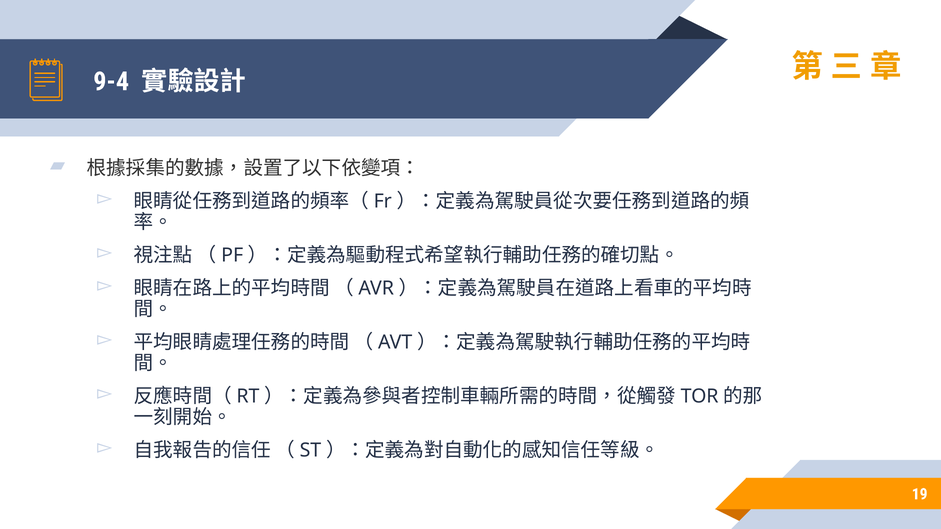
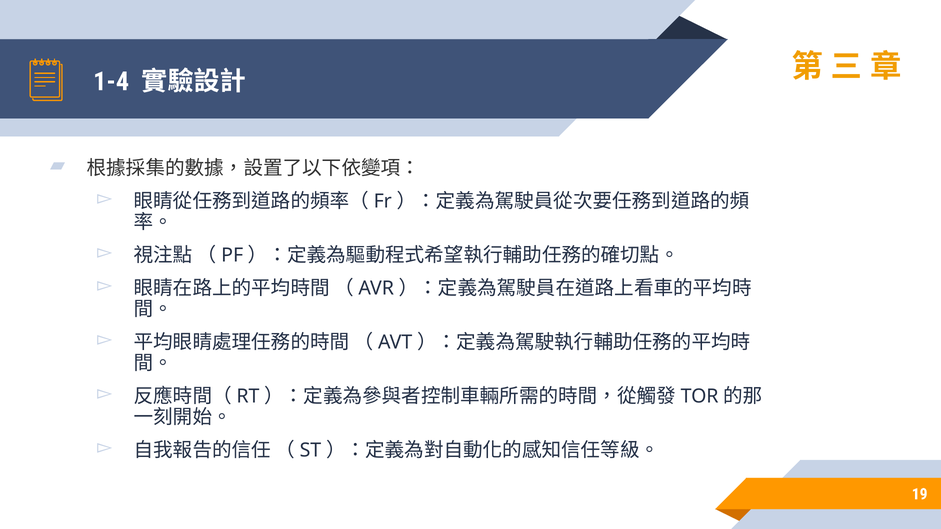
9-4: 9-4 -> 1-4 (111, 82)
